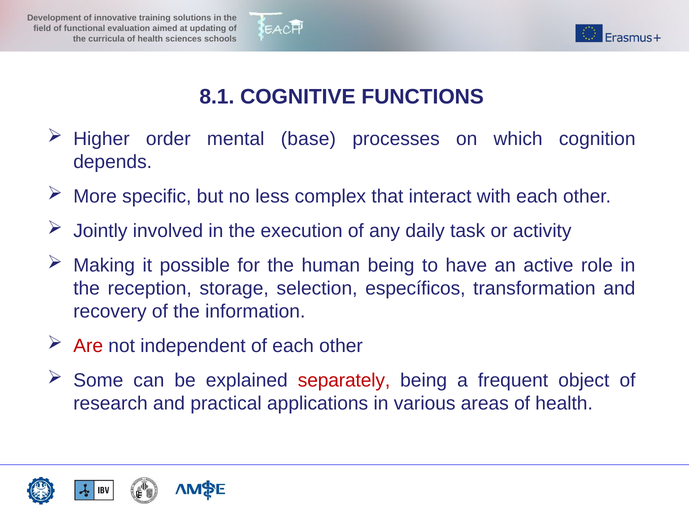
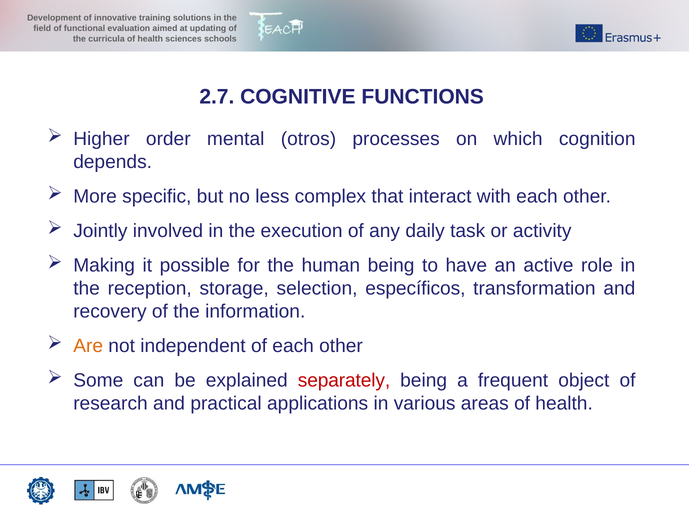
8.1: 8.1 -> 2.7 (217, 97)
base: base -> otros (308, 139)
Are colour: red -> orange (88, 346)
